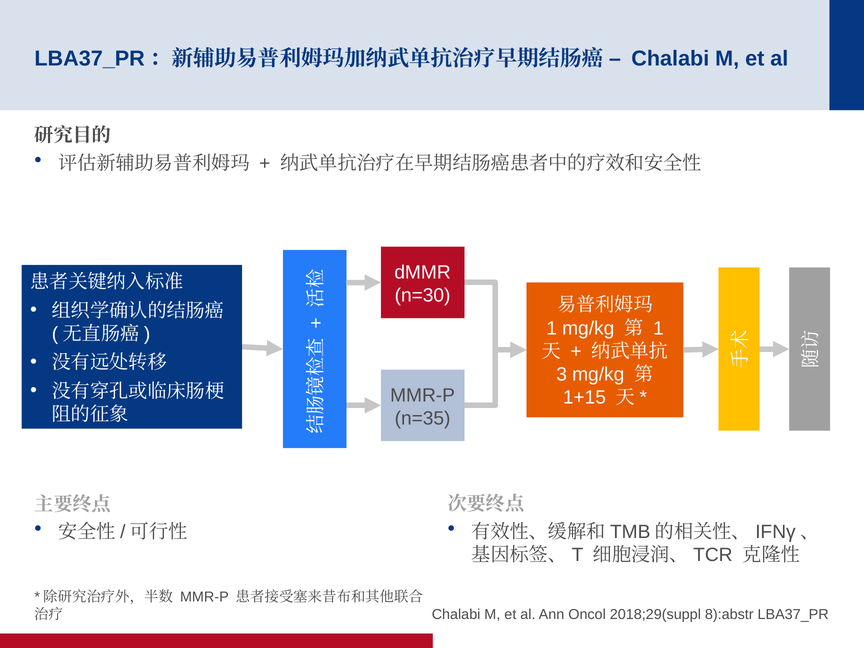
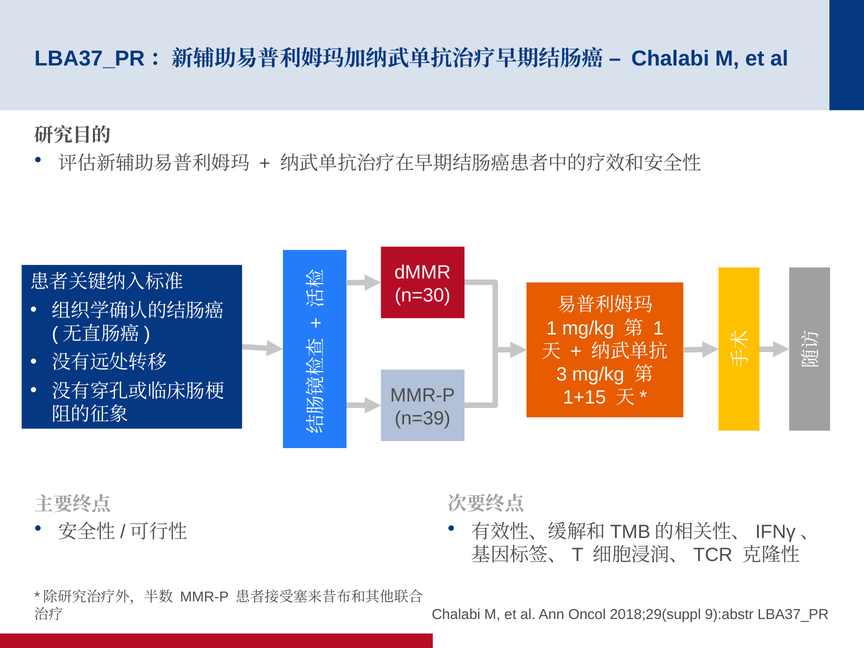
n=35: n=35 -> n=39 (423, 418)
8):abstr: 8):abstr -> 9):abstr (729, 614)
